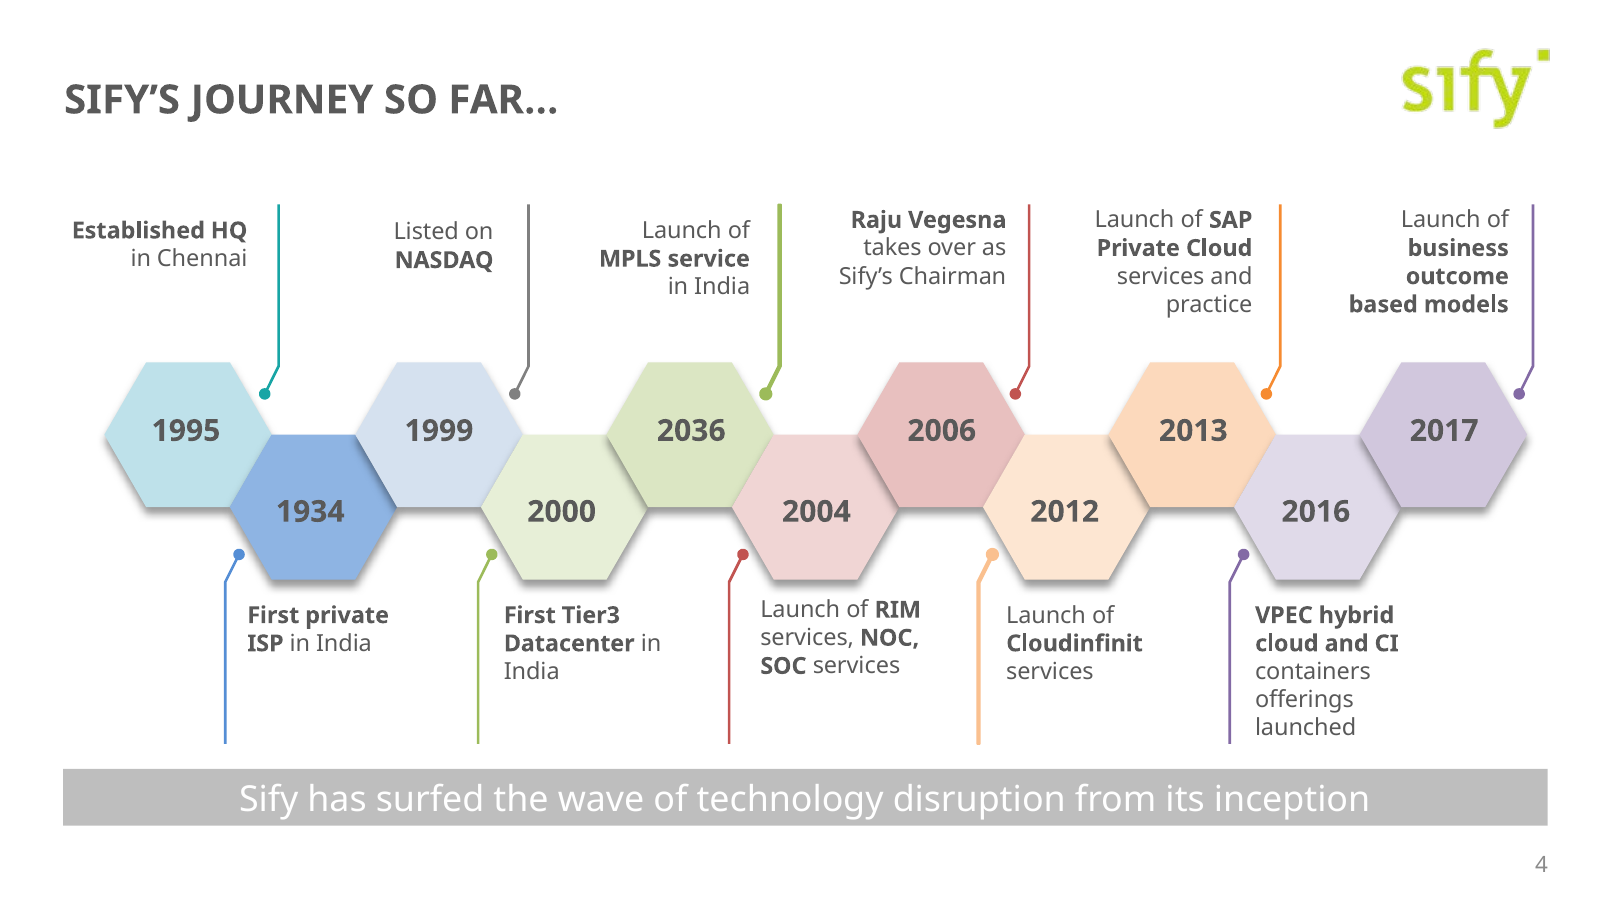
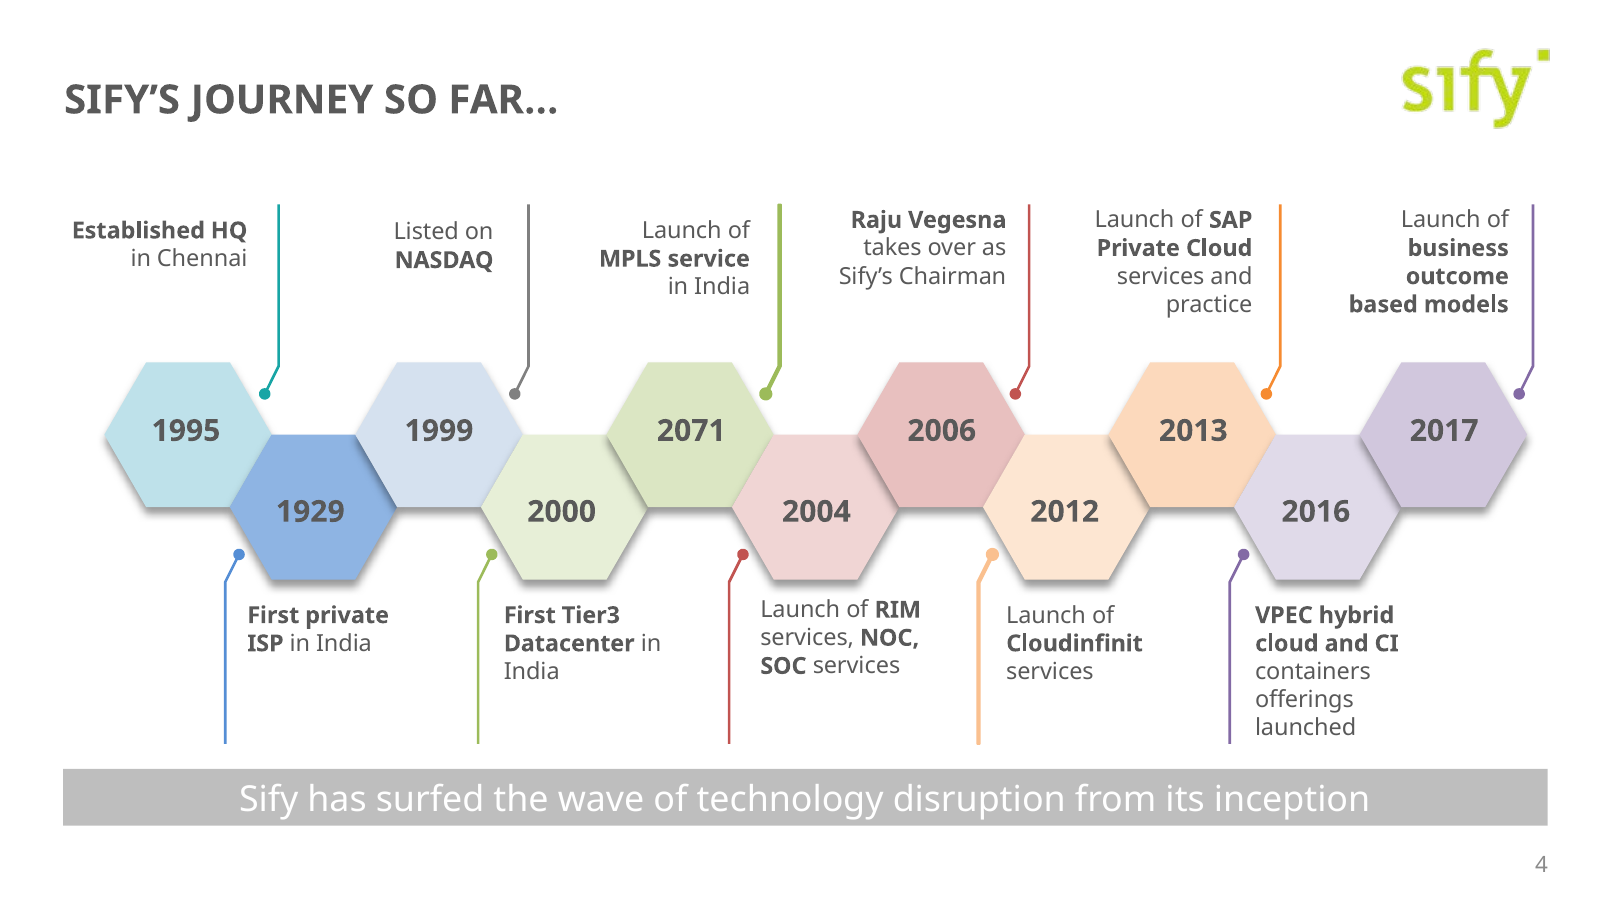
2036: 2036 -> 2071 (691, 431)
1934: 1934 -> 1929 (310, 512)
